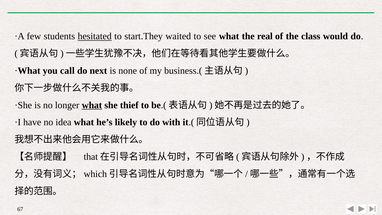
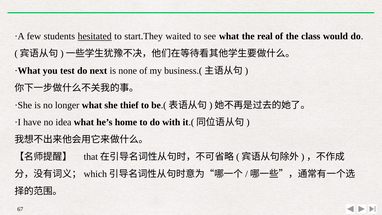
call: call -> test (67, 71)
what underline: present -> none (92, 105)
likely: likely -> home (126, 122)
